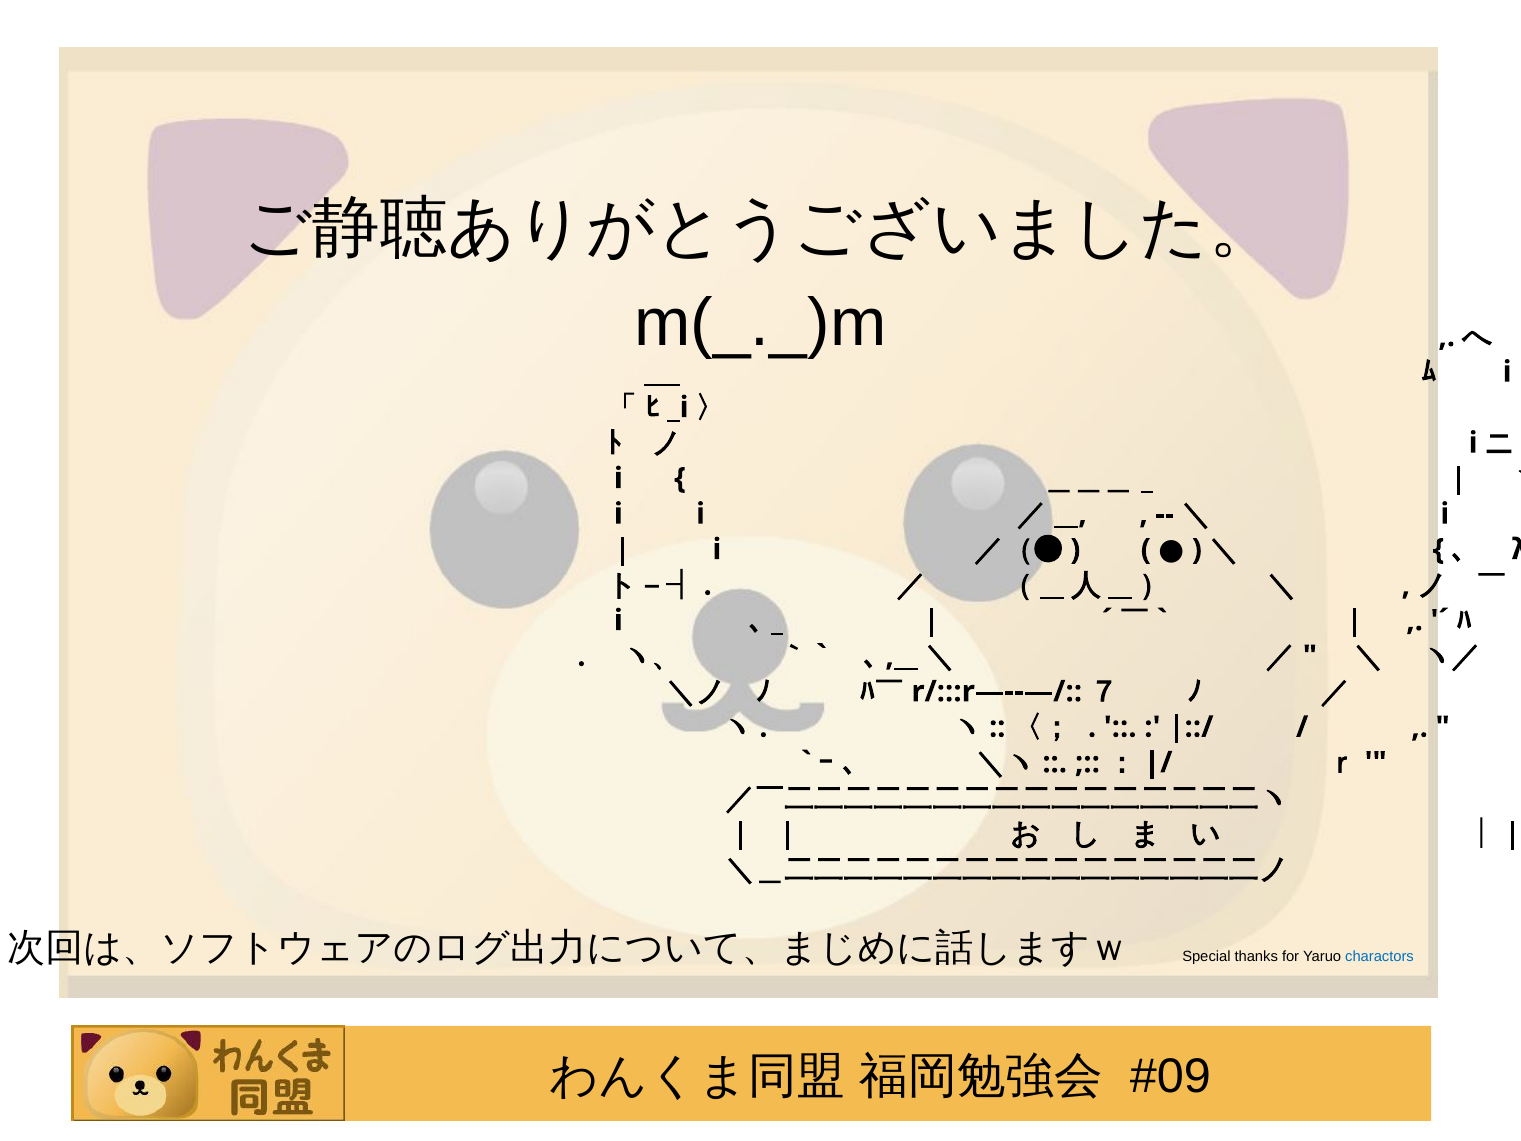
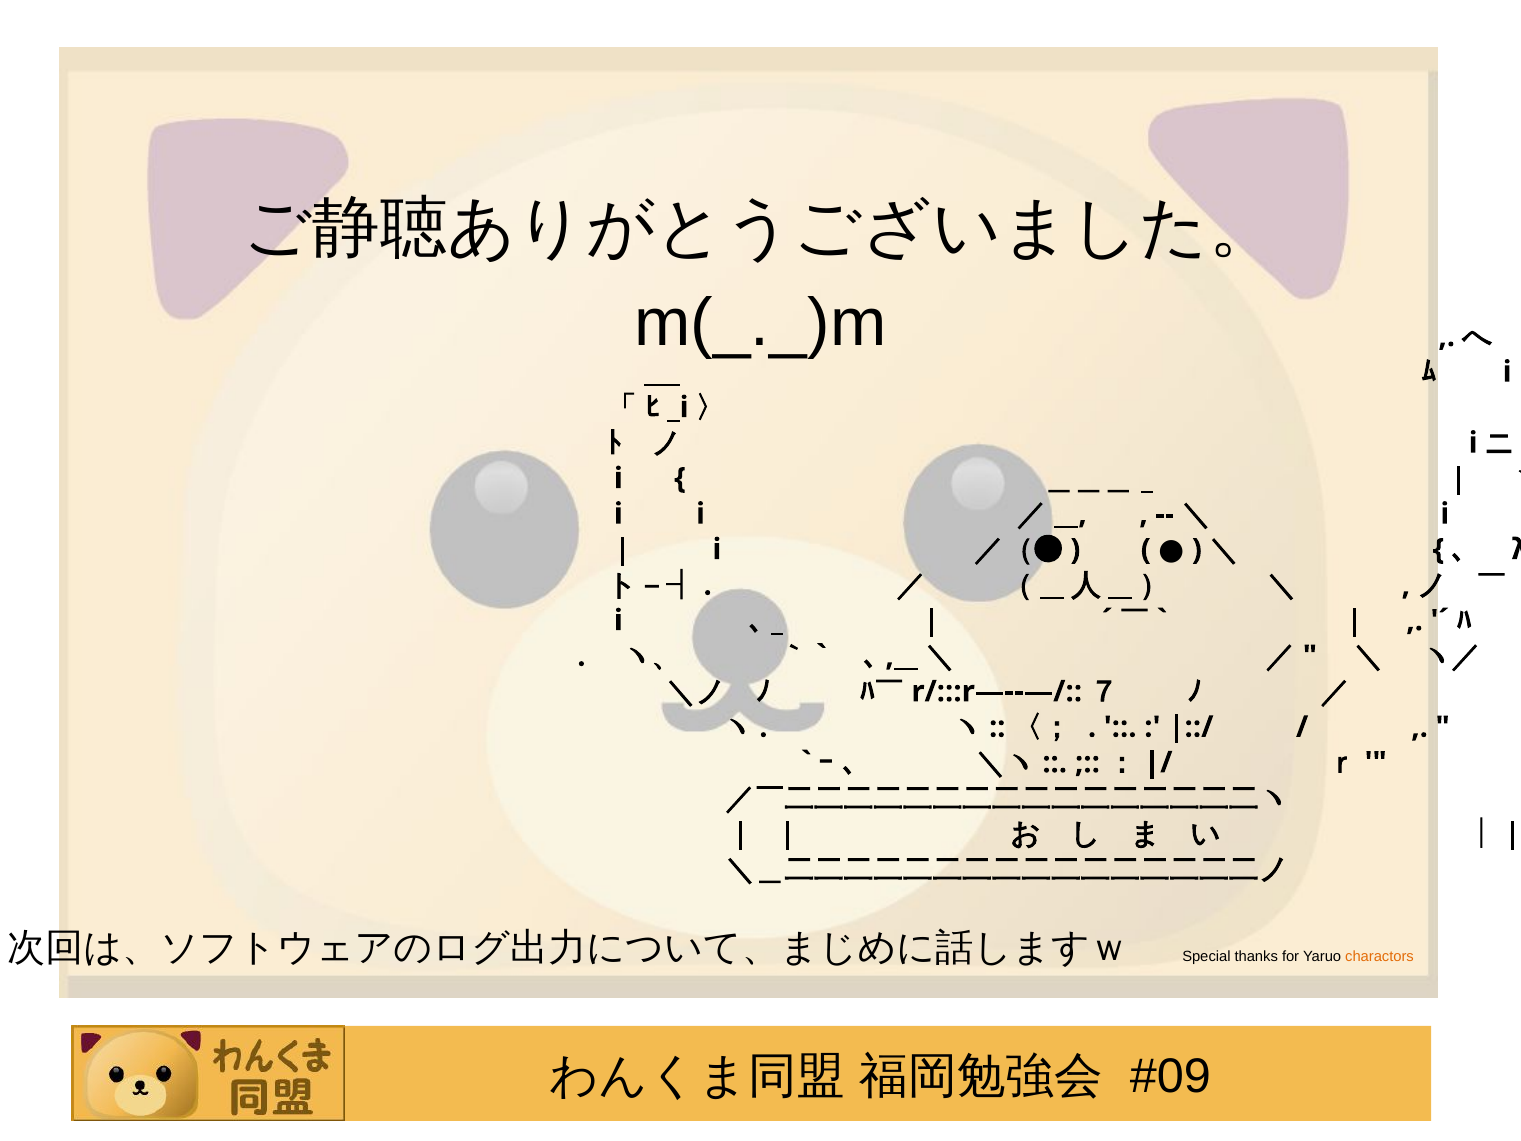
charactors colour: blue -> orange (1380, 956)
